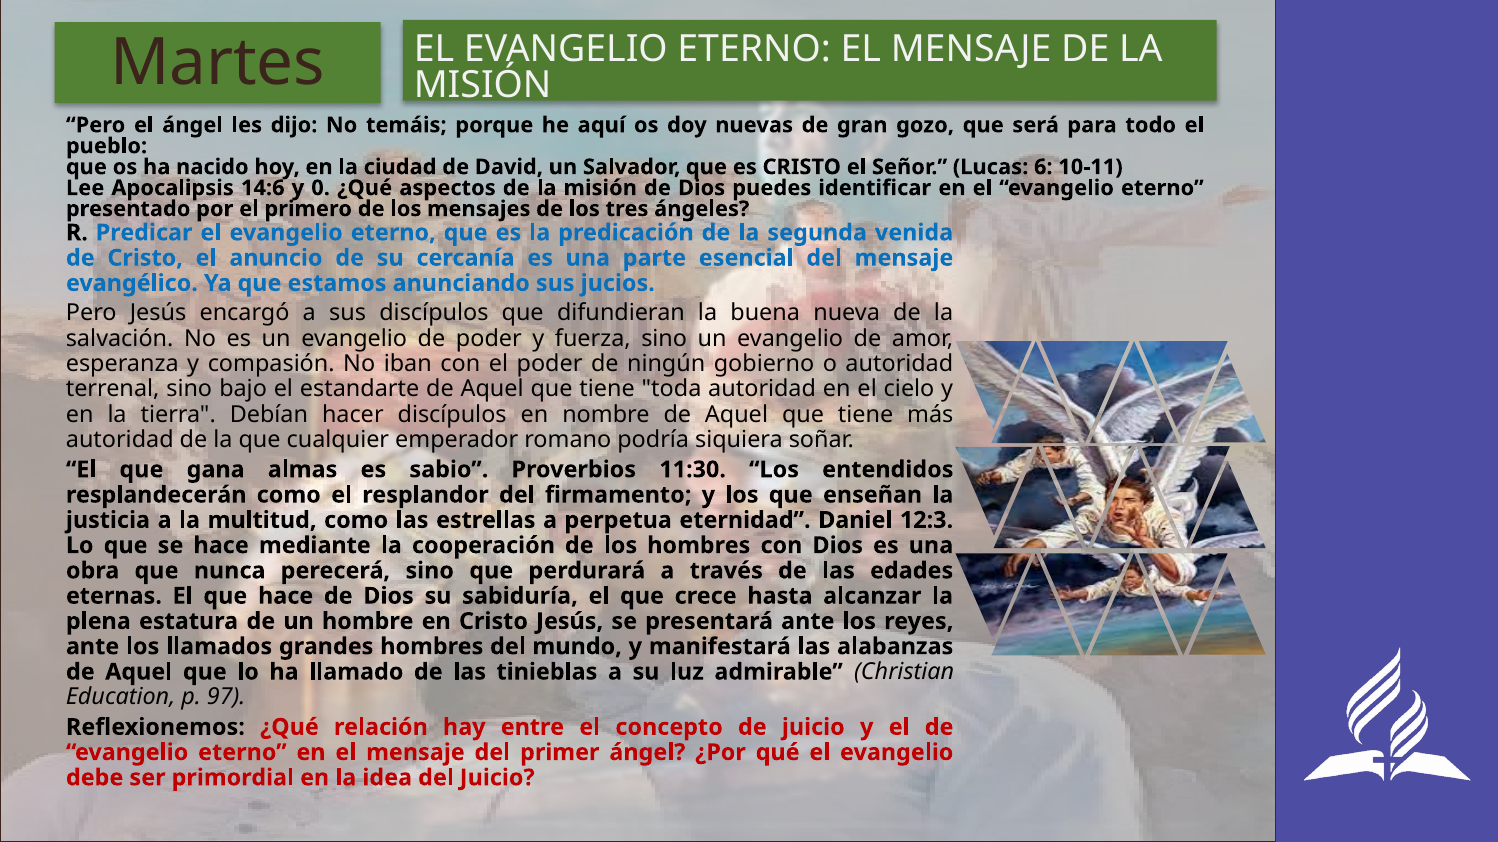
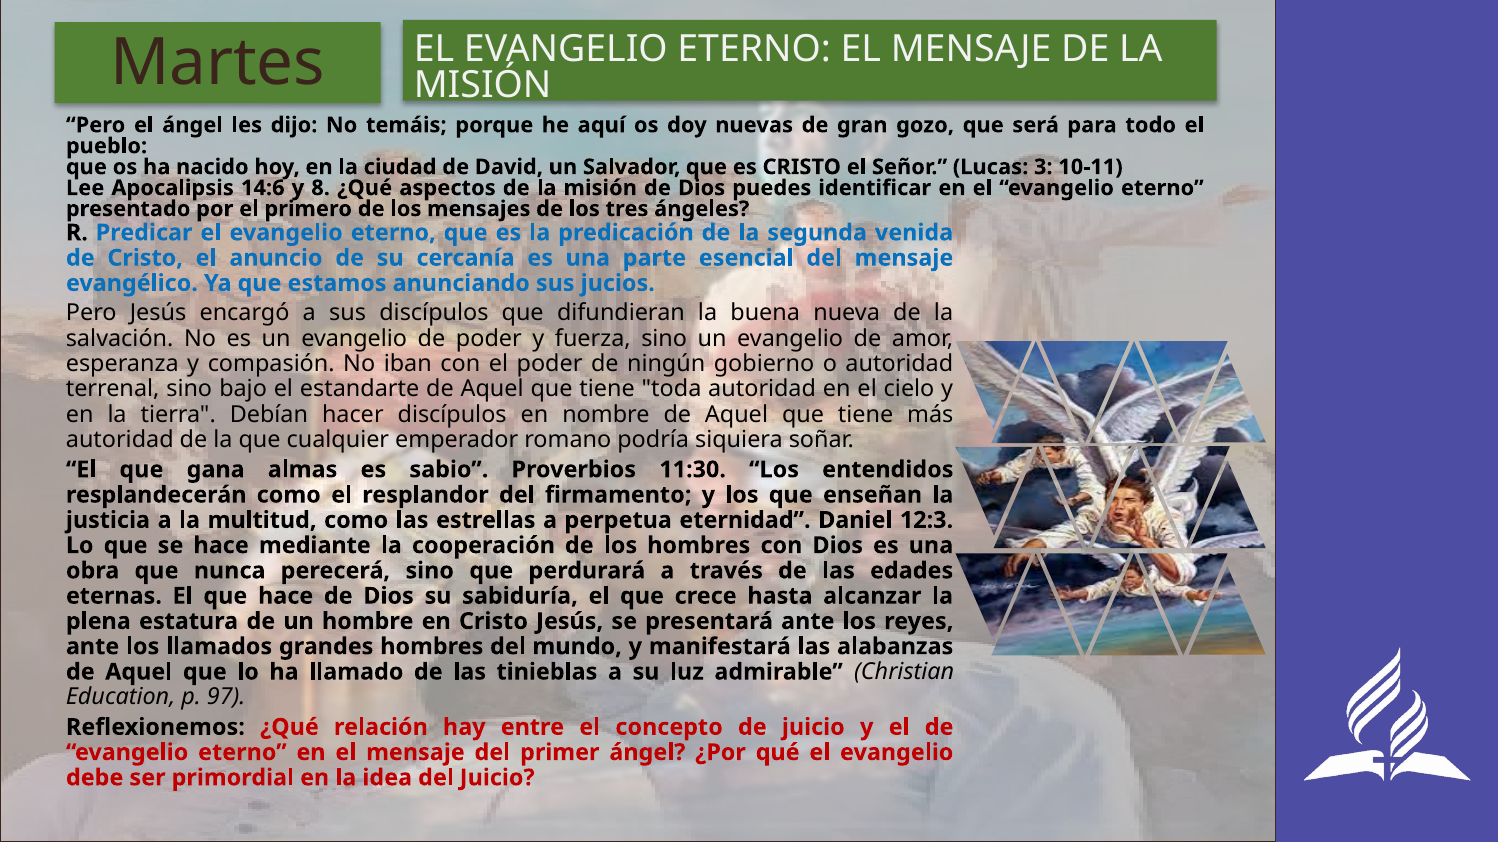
6: 6 -> 3 (1043, 167)
0: 0 -> 8 (321, 188)
